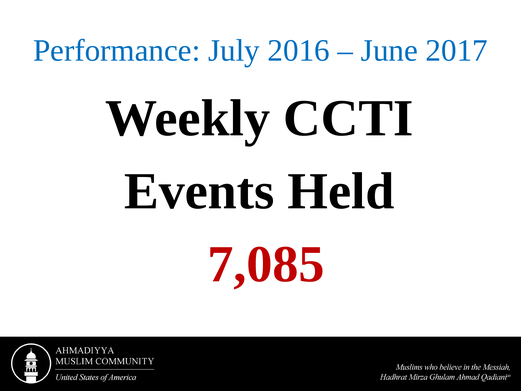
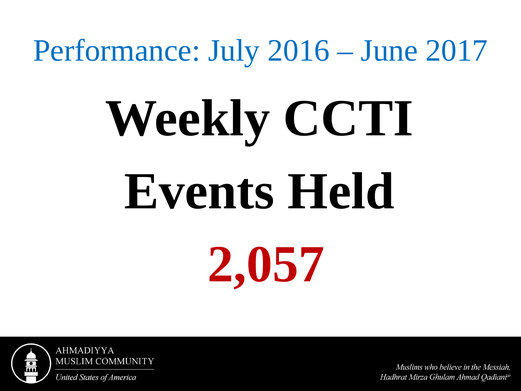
7,085: 7,085 -> 2,057 (266, 264)
